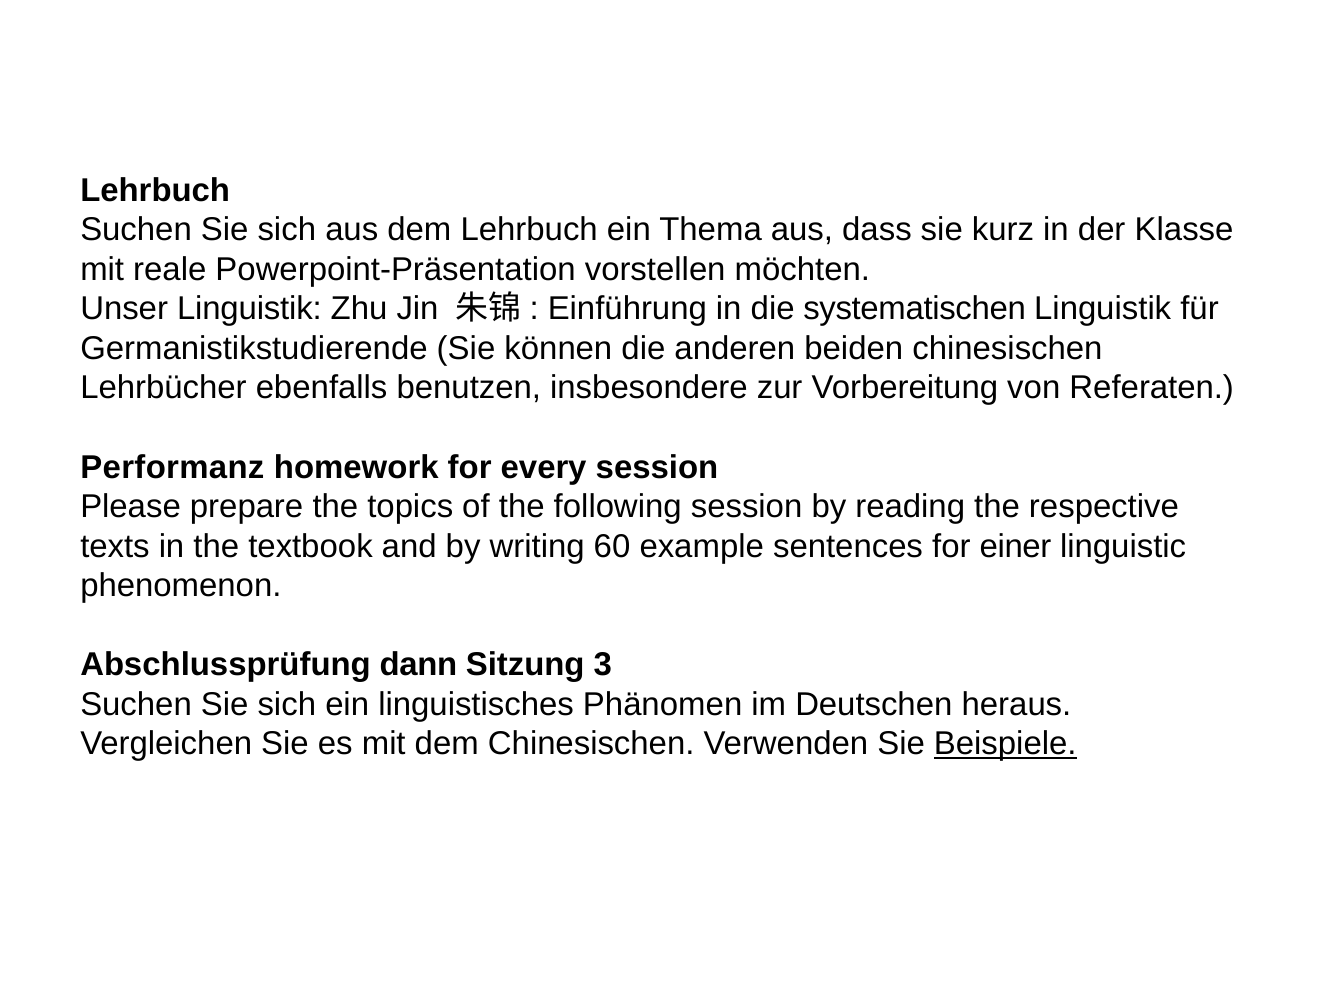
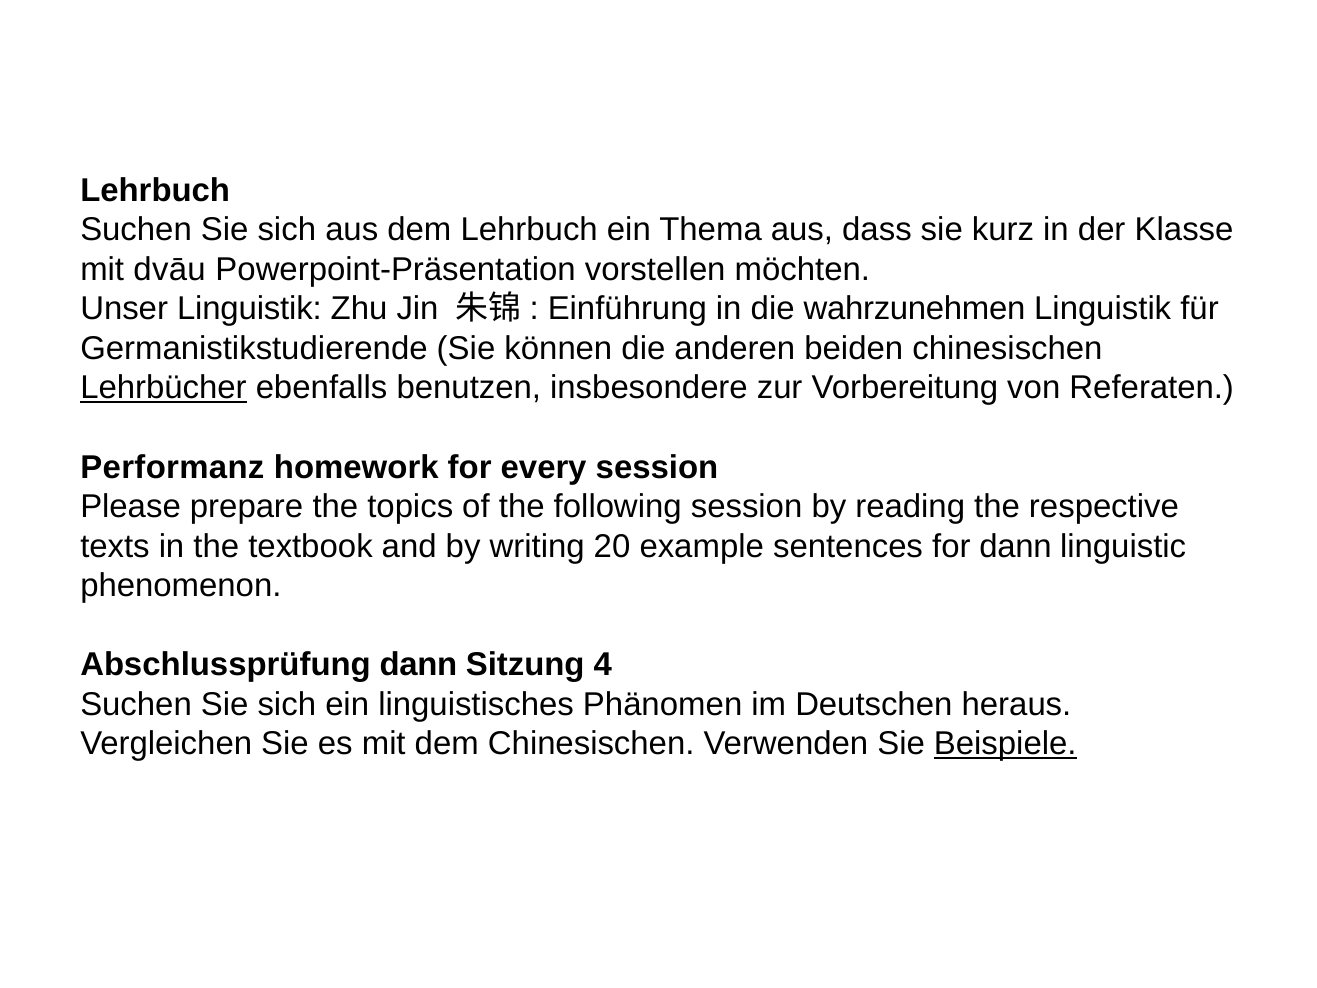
reale: reale -> dvāu (170, 269)
systematischen: systematischen -> wahrzunehmen (915, 309)
Lehrbücher underline: none -> present (163, 388)
60: 60 -> 20 (612, 546)
for einer: einer -> dann (1015, 546)
3: 3 -> 4 (603, 665)
